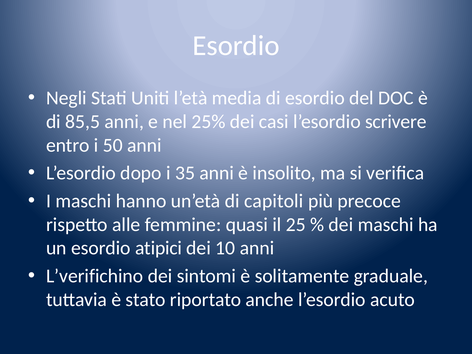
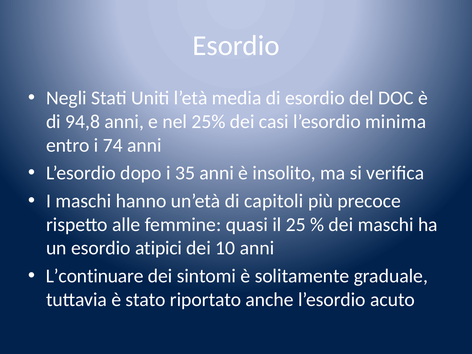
85,5: 85,5 -> 94,8 (83, 122)
scrivere: scrivere -> minima (396, 122)
50: 50 -> 74 (113, 145)
L’verifichino: L’verifichino -> L’continuare (95, 276)
